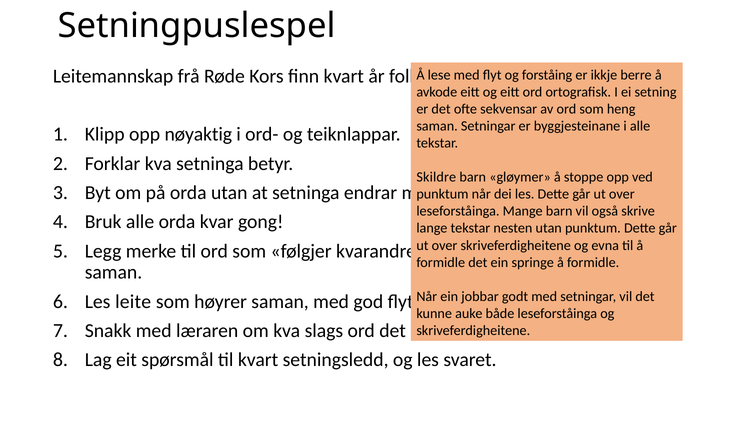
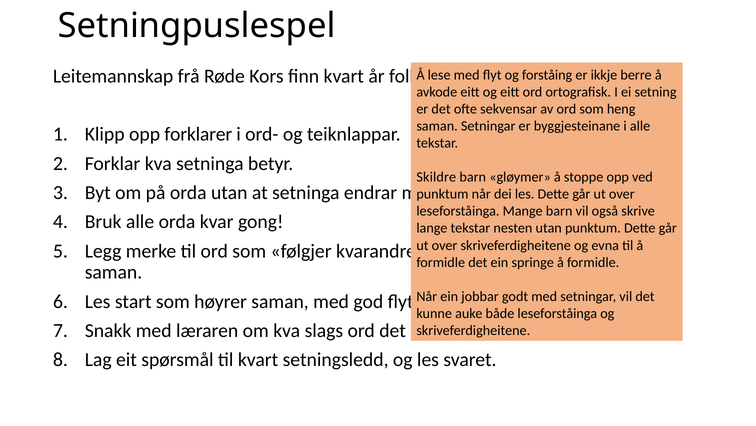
nøyaktig: nøyaktig -> forklarer (198, 134)
leite: leite -> start (133, 301)
